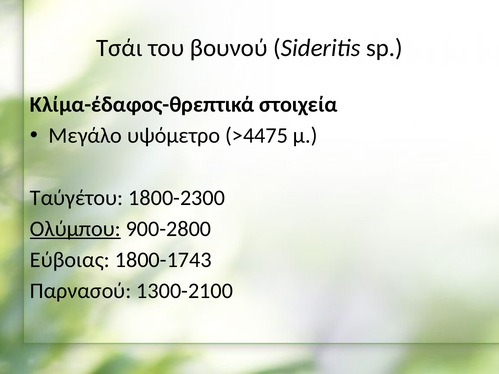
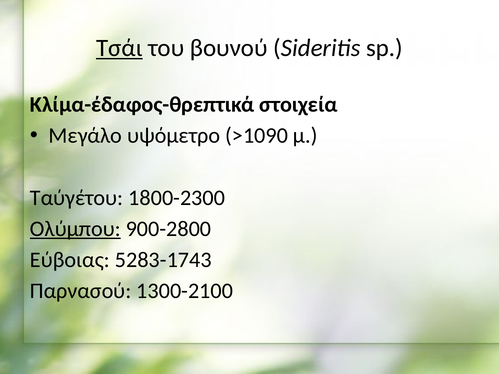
Τσάι underline: none -> present (119, 48)
>4475: >4475 -> >1090 (257, 136)
1800-1743: 1800-1743 -> 5283-1743 (163, 260)
